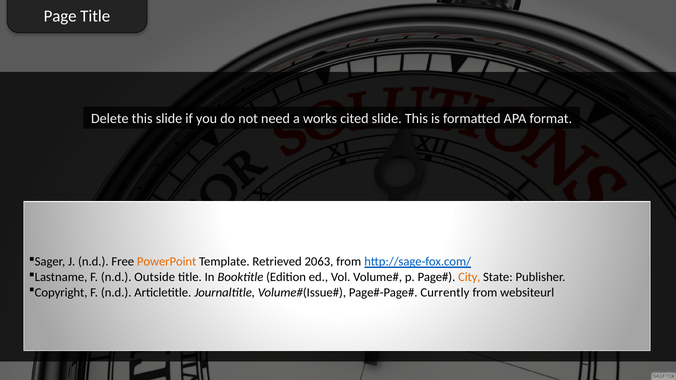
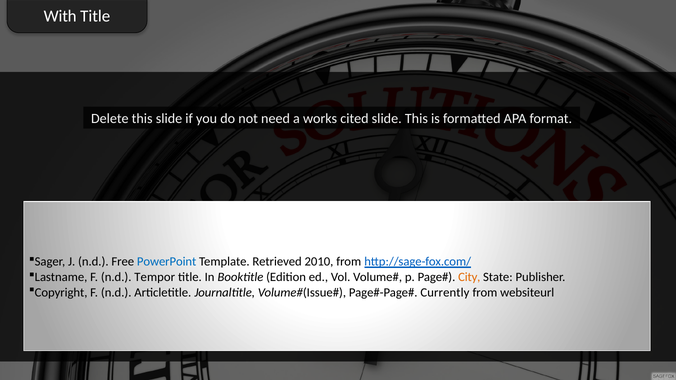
Page: Page -> With (60, 16)
PowerPoint colour: orange -> blue (167, 262)
2063: 2063 -> 2010 (319, 262)
Outside: Outside -> Tempor (155, 277)
